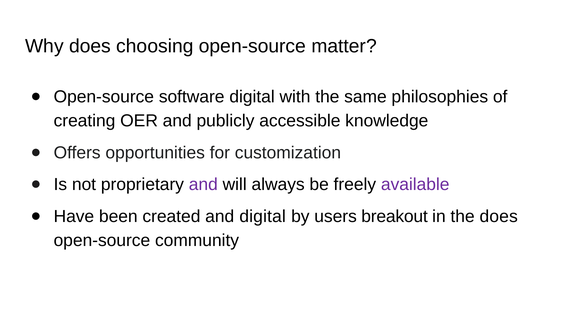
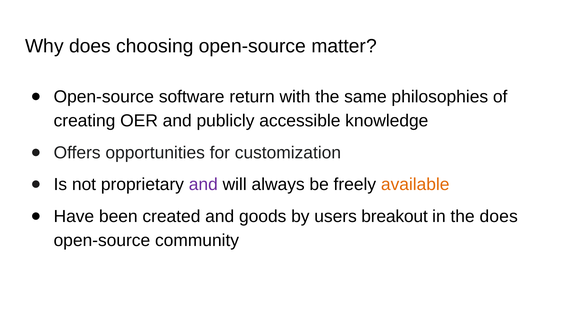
software digital: digital -> return (252, 97)
available colour: purple -> orange (415, 185)
and digital: digital -> goods (263, 217)
